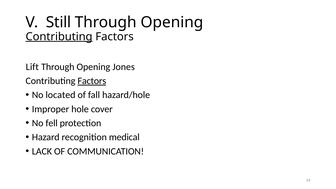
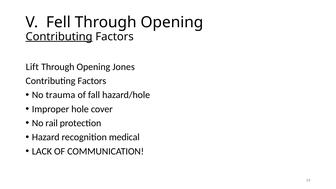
Still: Still -> Fell (58, 22)
Factors underline: present -> none (92, 81)
located: located -> trauma (60, 95)
fell: fell -> rail (52, 123)
